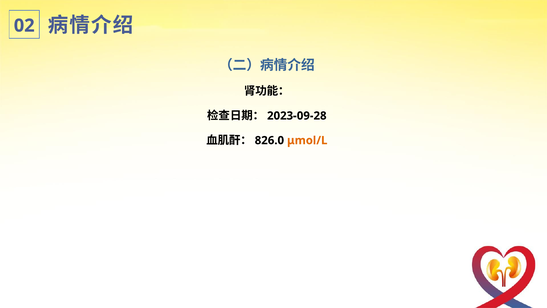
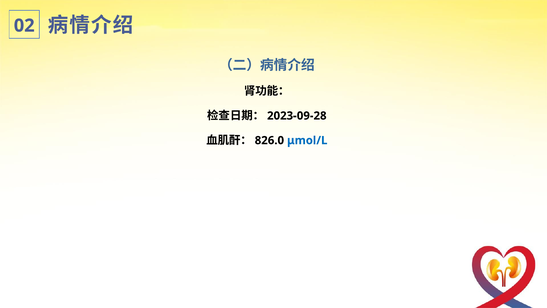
μmol/L colour: orange -> blue (307, 140)
